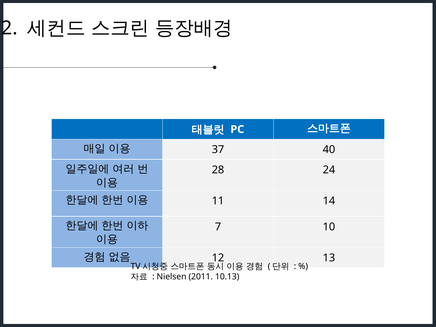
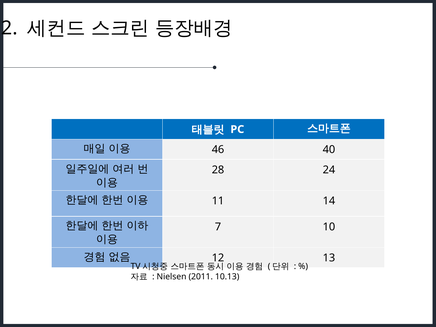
37: 37 -> 46 (218, 150)
